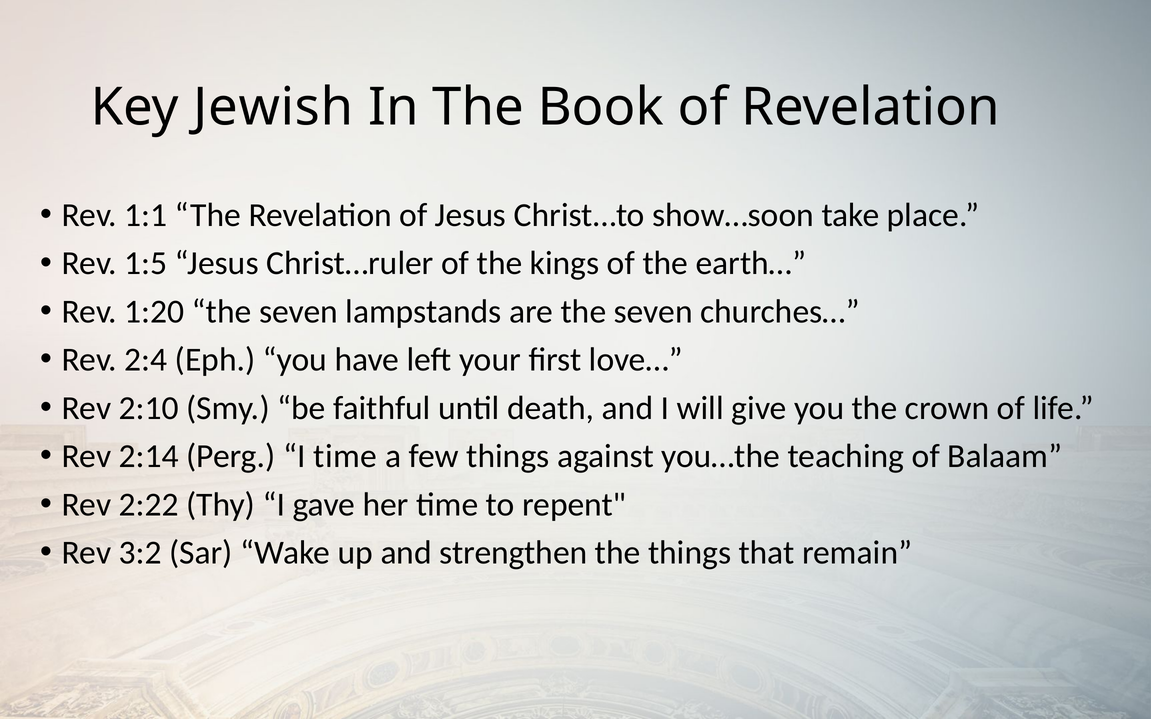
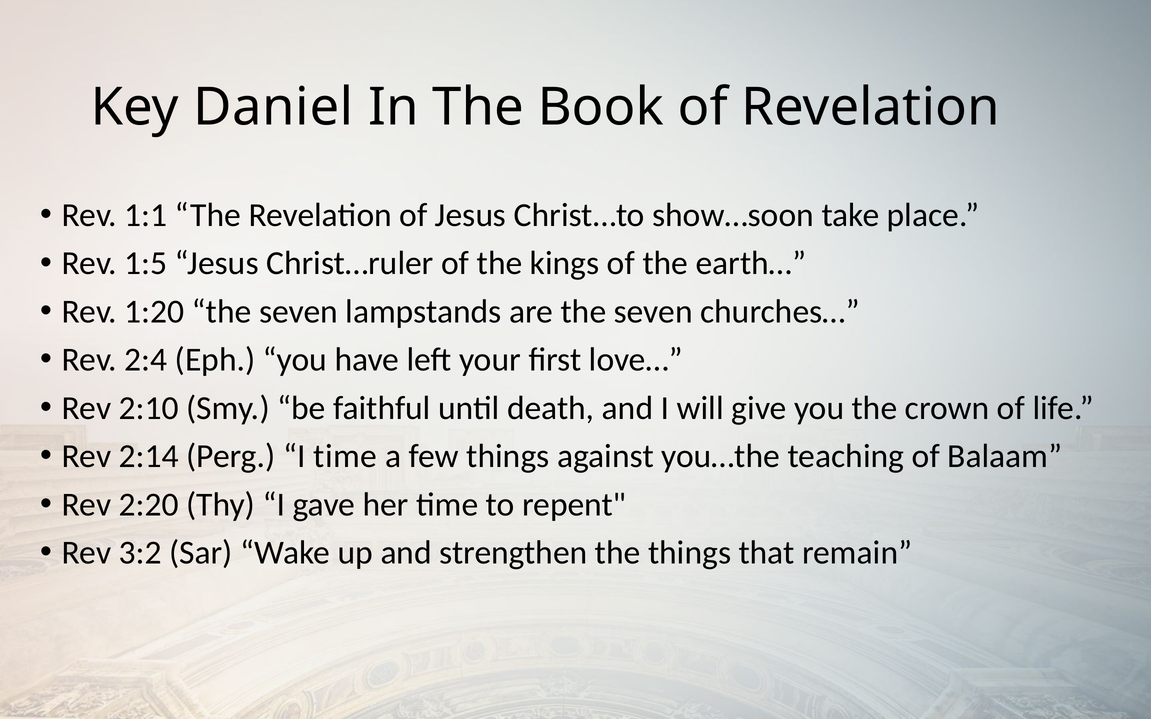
Jewish: Jewish -> Daniel (273, 107)
2:22: 2:22 -> 2:20 (149, 505)
